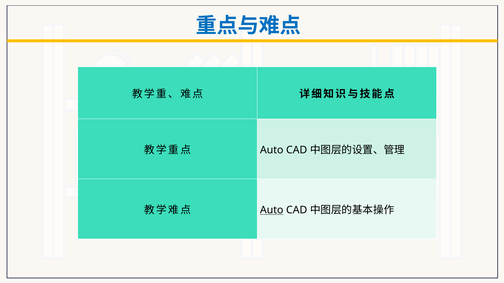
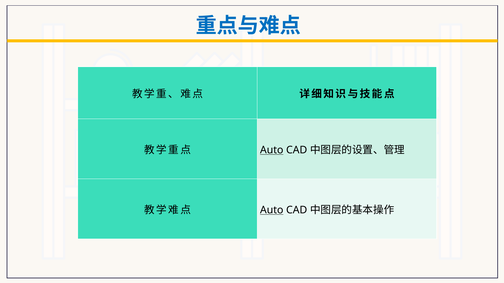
Auto underline: none -> present (272, 150)
